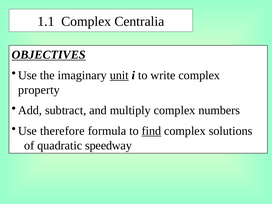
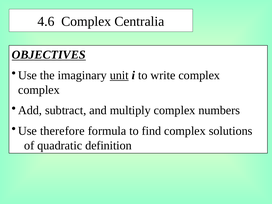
1.1: 1.1 -> 4.6 (46, 21)
property: property -> complex (39, 90)
find underline: present -> none (151, 131)
speedway: speedway -> definition (108, 145)
